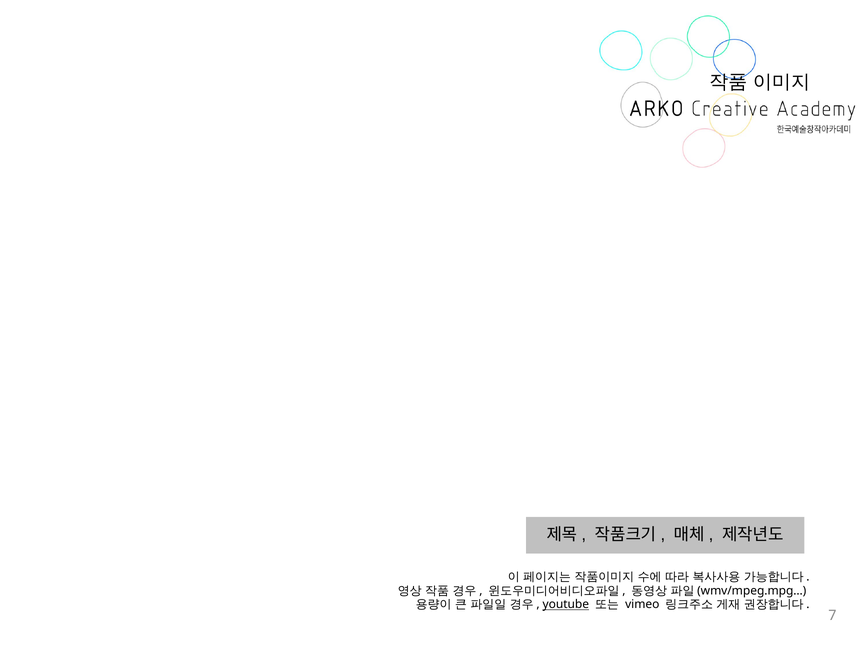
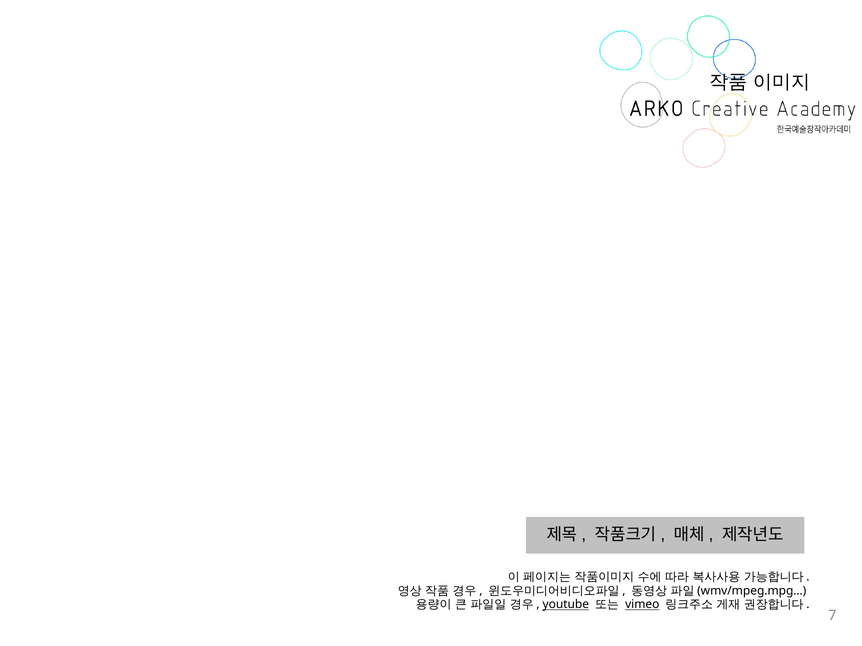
vimeo underline: none -> present (642, 605)
